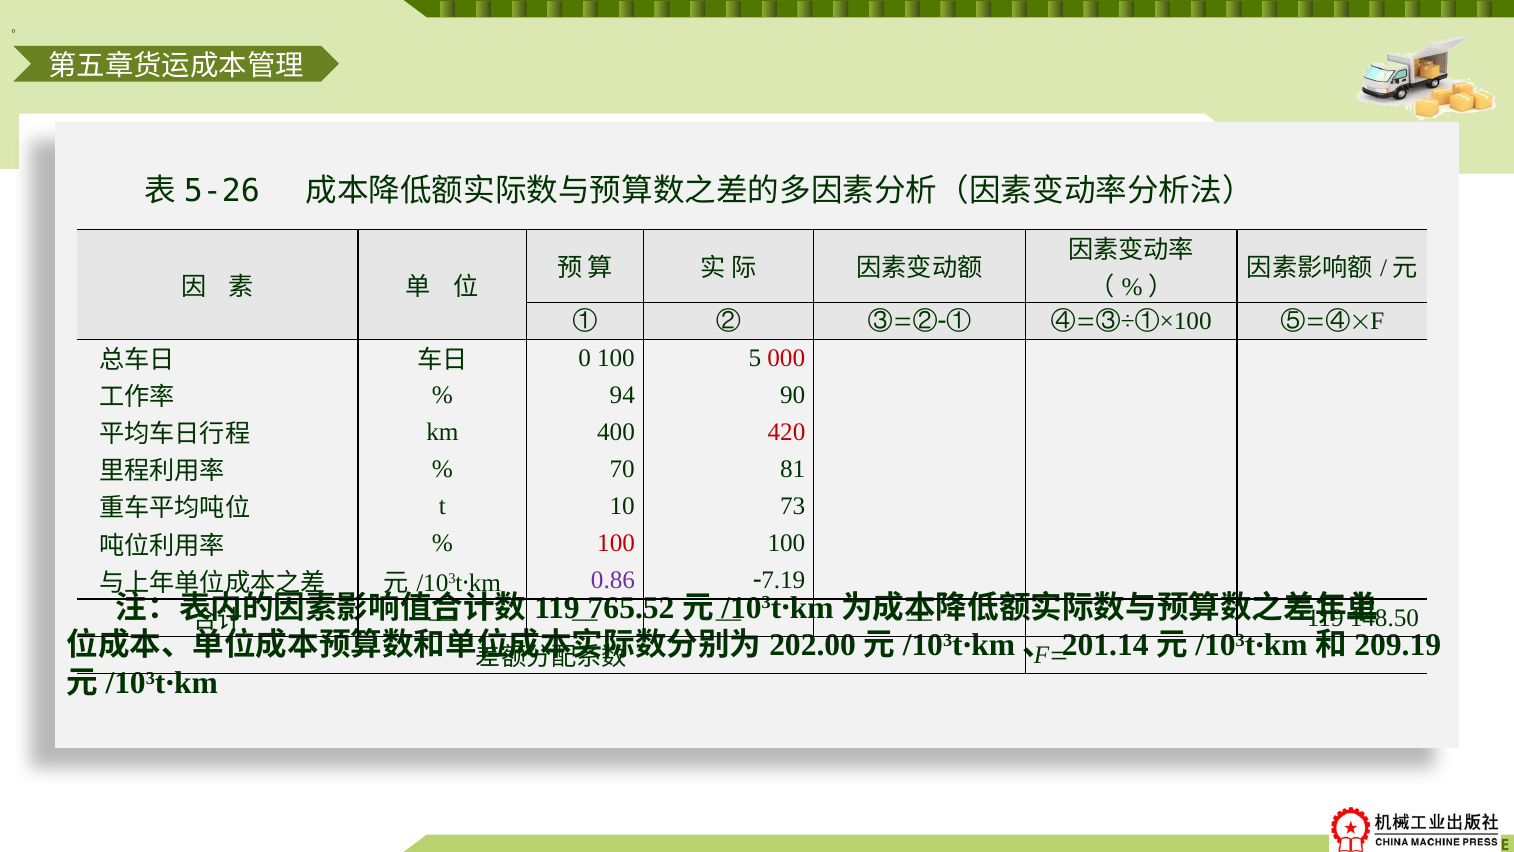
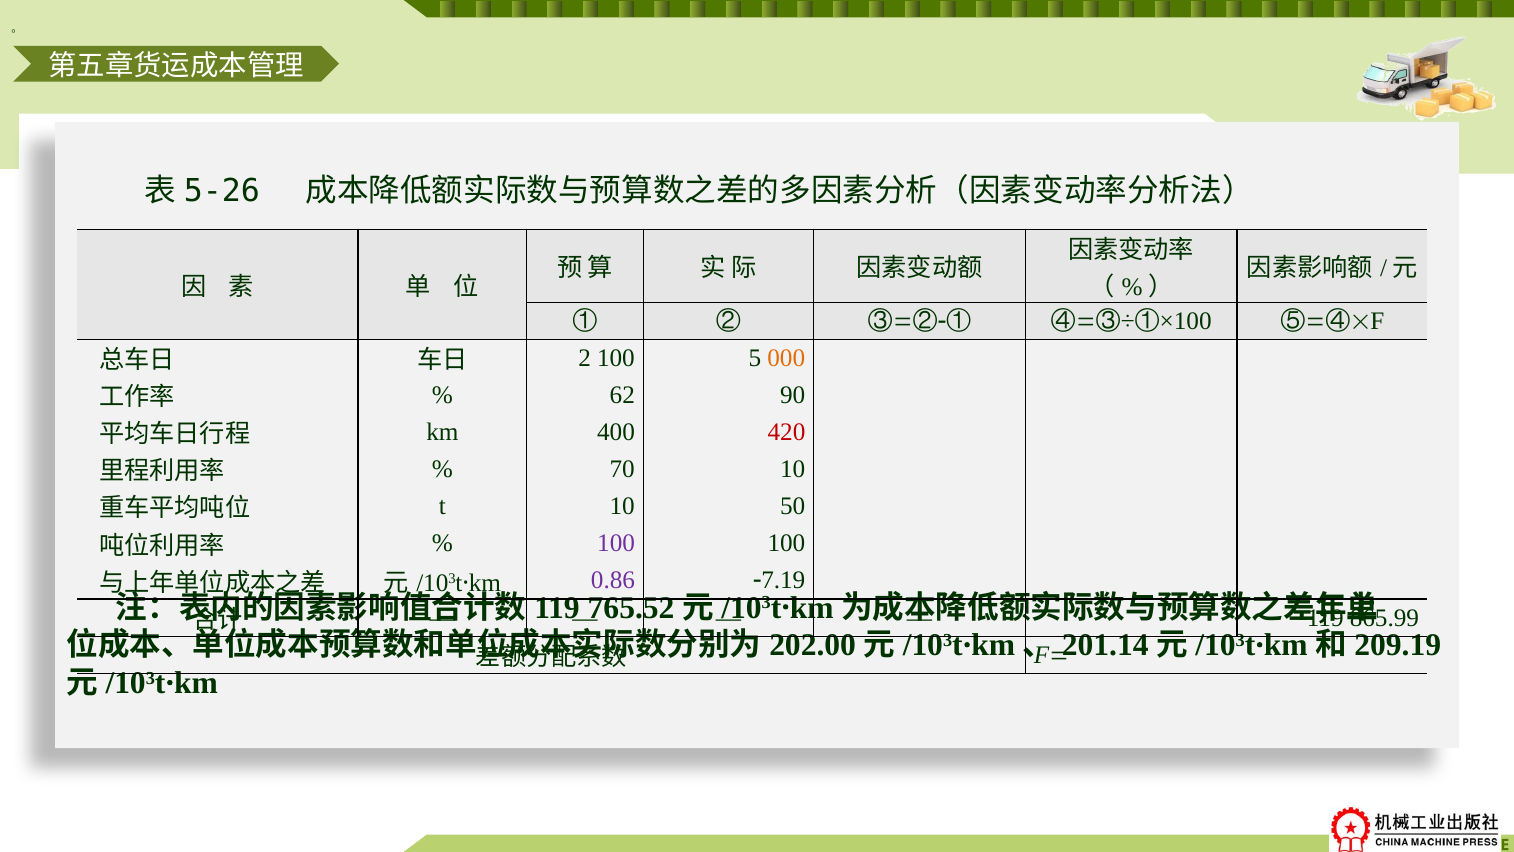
0: 0 -> 2 (585, 358)
000 colour: red -> orange (786, 358)
94: 94 -> 62 (622, 395)
70 81: 81 -> 10 (793, 469)
73: 73 -> 50 (793, 506)
100 colour: red -> purple (616, 543)
148.50: 148.50 -> 865.99 (1384, 618)
